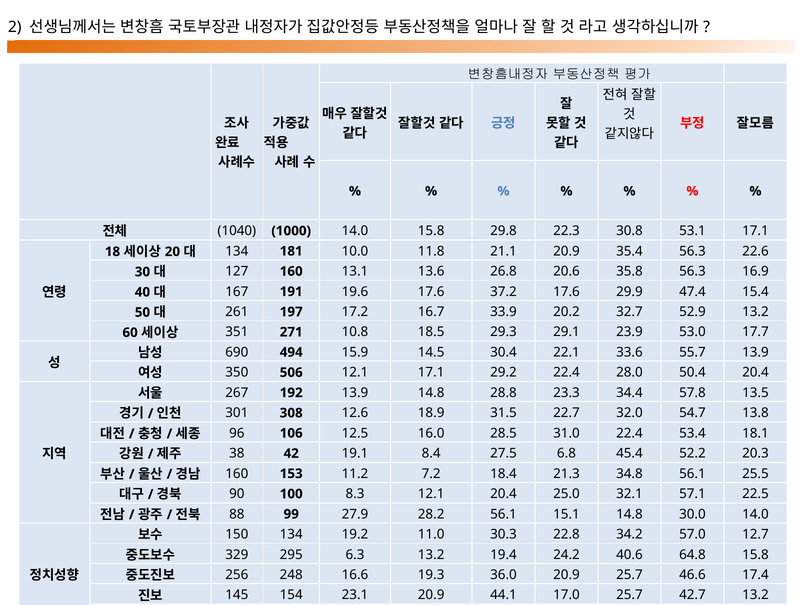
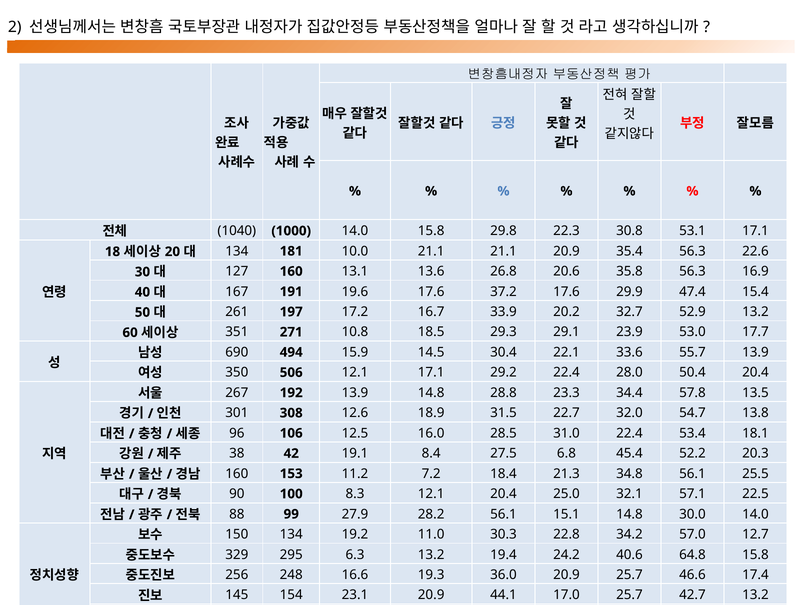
10.0 11.8: 11.8 -> 21.1 (431, 251)
